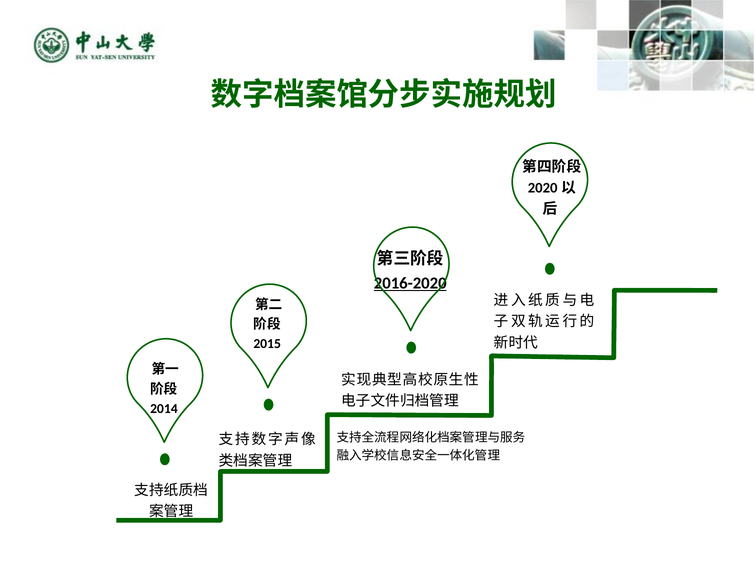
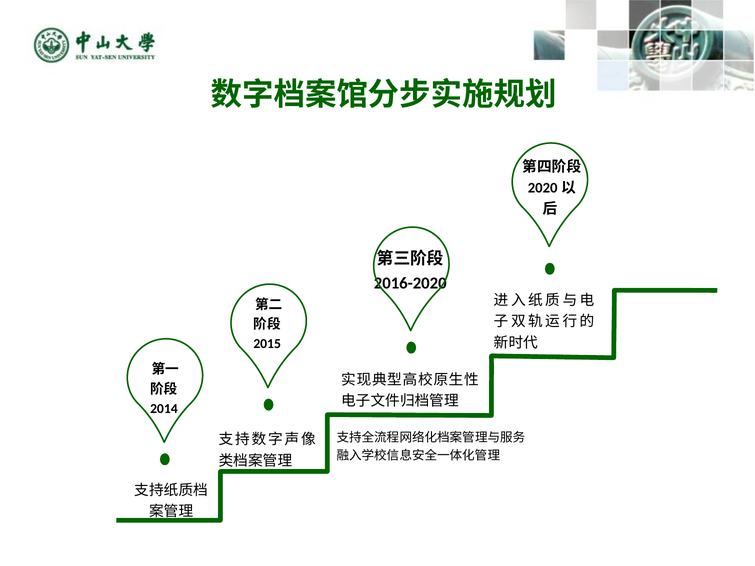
2016-2020 underline: present -> none (410, 283)
